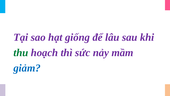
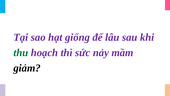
giảm colour: blue -> black (27, 68)
